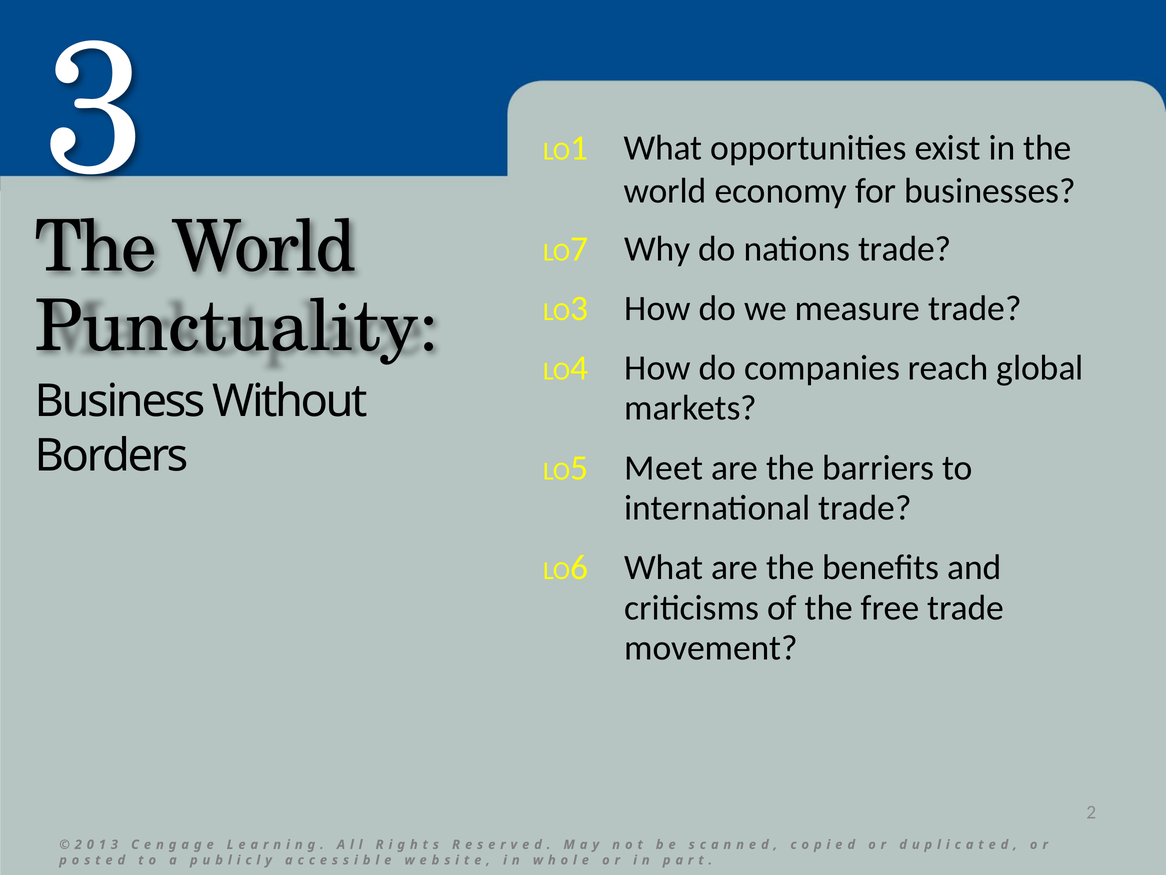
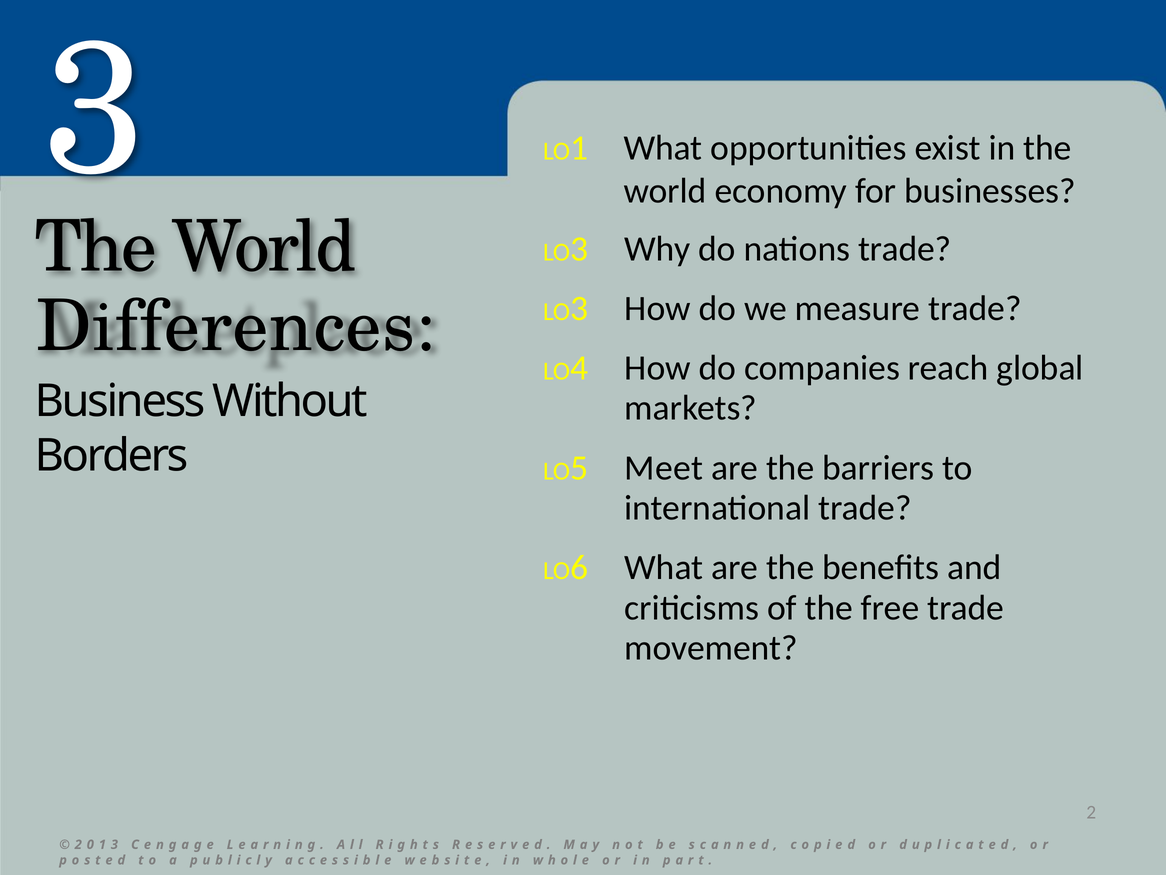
7: 7 -> 3 (579, 249)
Punctuality: Punctuality -> Differences (236, 326)
